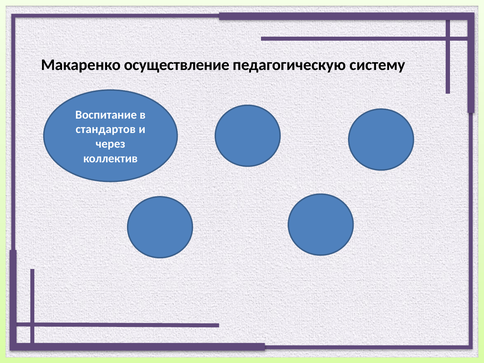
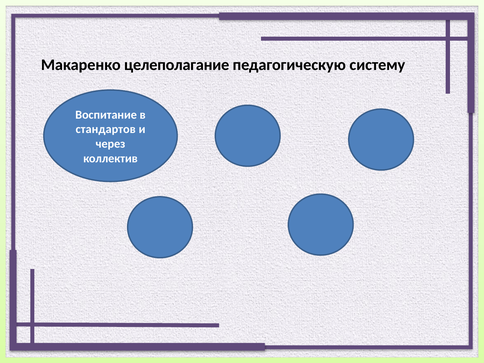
осуществление: осуществление -> целеполагание (177, 65)
